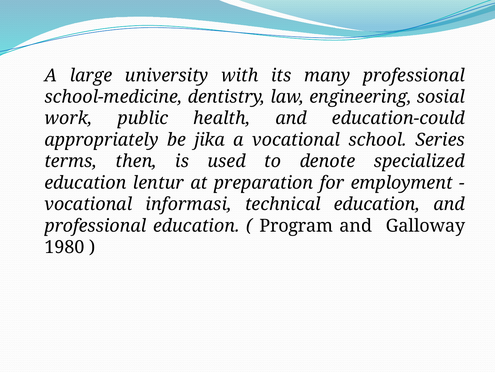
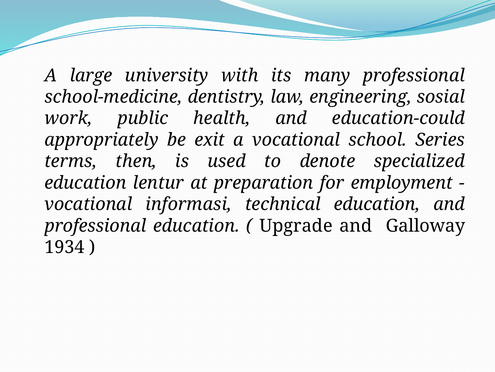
jika: jika -> exit (210, 140)
Program: Program -> Upgrade (296, 225)
1980: 1980 -> 1934 (64, 247)
